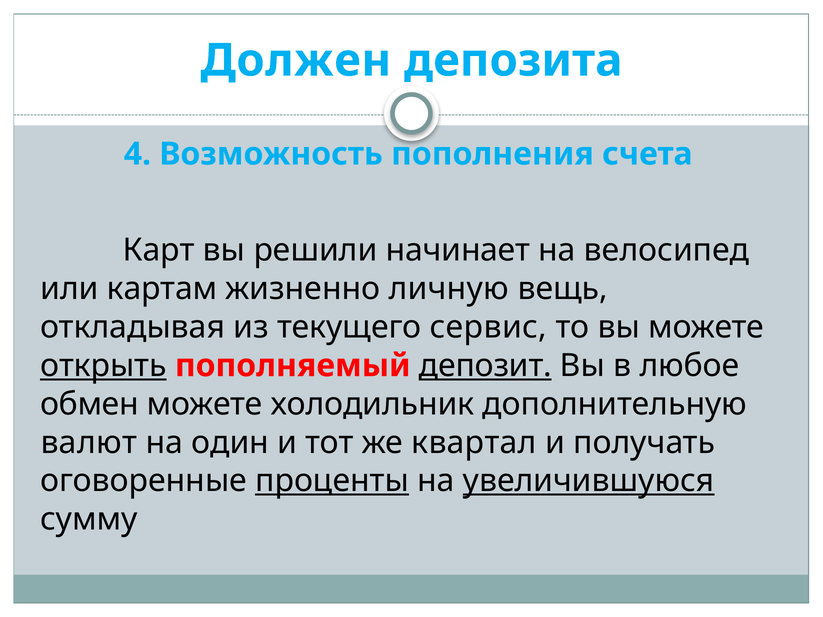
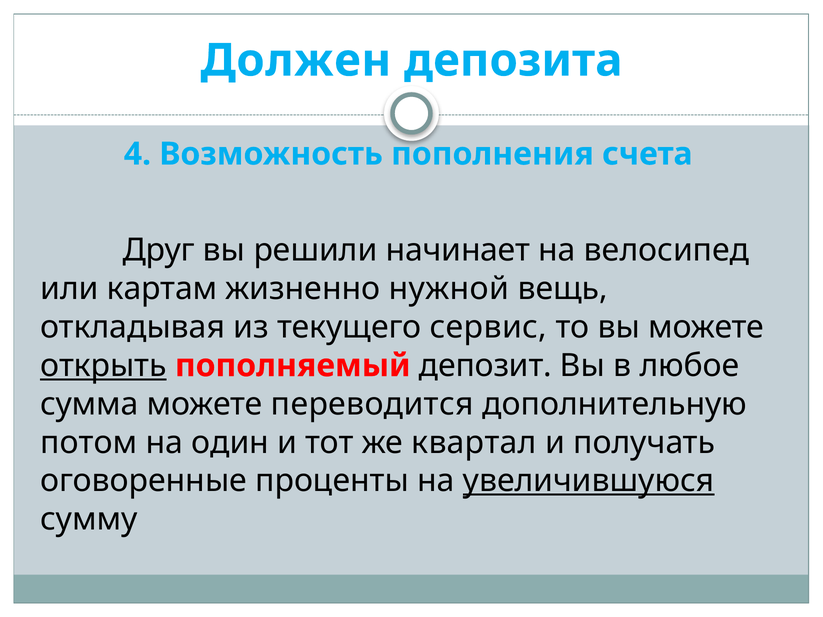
Карт: Карт -> Друг (159, 250)
личную: личную -> нужной (449, 289)
депозит underline: present -> none (485, 366)
обмен: обмен -> сумма (89, 404)
холодильник: холодильник -> переводится (372, 404)
валют: валют -> потом (89, 443)
проценты underline: present -> none (332, 481)
